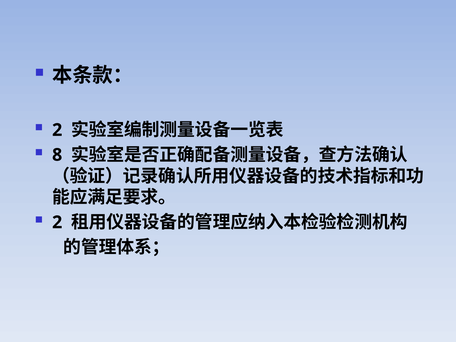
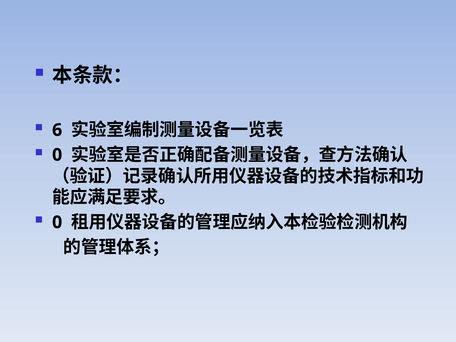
2: 2 -> 6 (57, 130)
8: 8 -> 0 (57, 155)
2: 2 -> 0 (57, 222)
